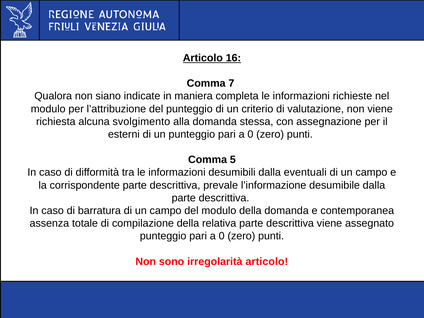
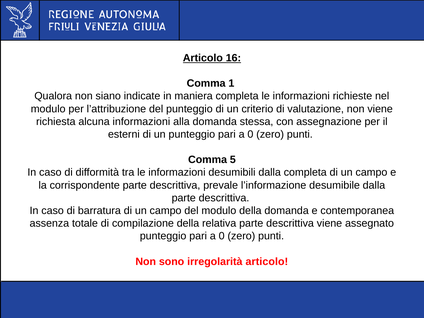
7: 7 -> 1 (231, 83)
alcuna svolgimento: svolgimento -> informazioni (141, 122)
dalla eventuali: eventuali -> completa (305, 172)
